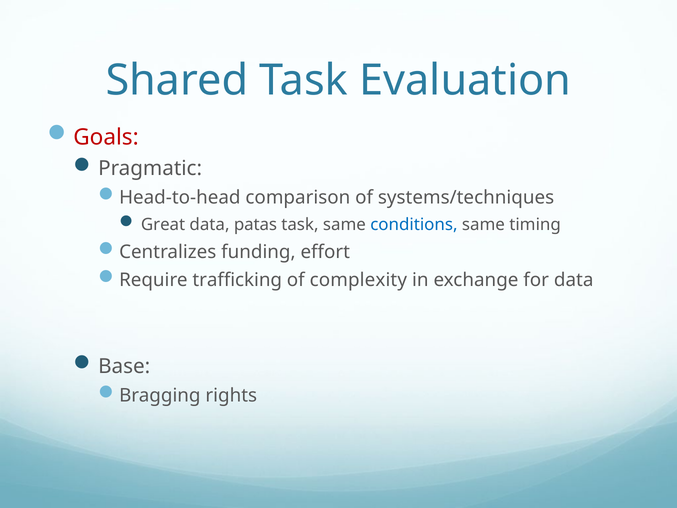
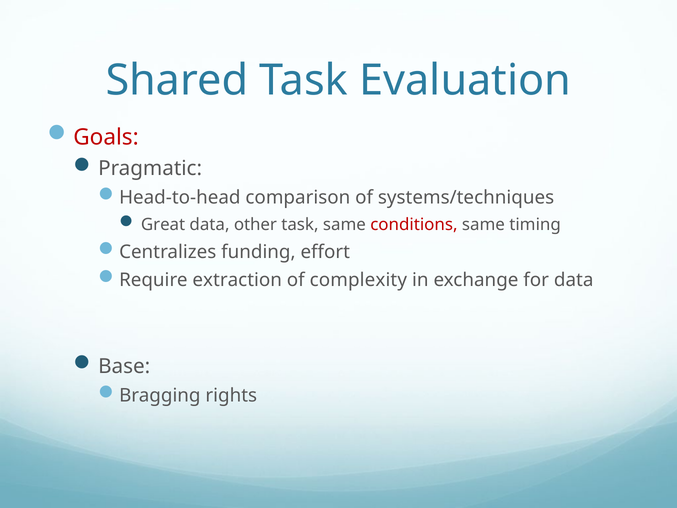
patas: patas -> other (255, 225)
conditions colour: blue -> red (414, 225)
trafficking: trafficking -> extraction (237, 280)
